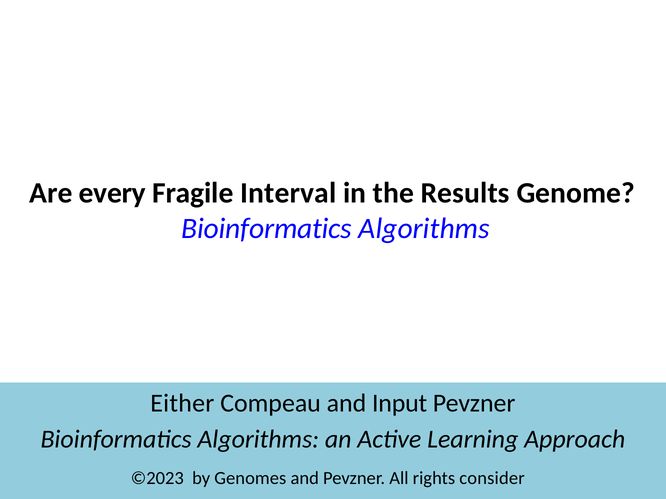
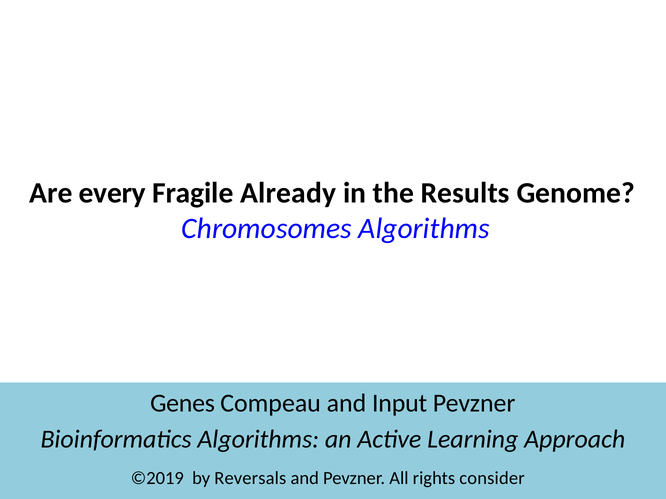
Interval: Interval -> Already (288, 193)
Bioinformatics: Bioinformatics -> Chromosomes (267, 229)
Either: Either -> Genes (183, 404)
©2023: ©2023 -> ©2019 (157, 478)
Genomes: Genomes -> Reversals (250, 478)
